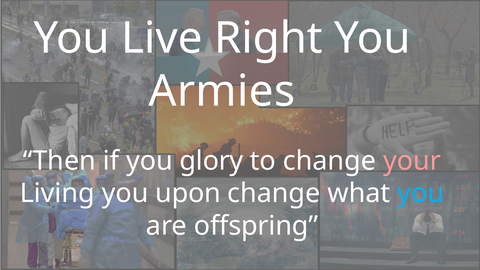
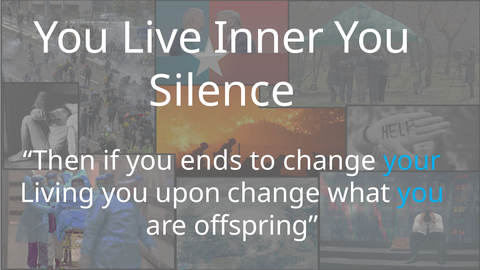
Right: Right -> Inner (269, 38)
Armies: Armies -> Silence (222, 91)
glory: glory -> ends (211, 161)
your colour: pink -> light blue (412, 161)
